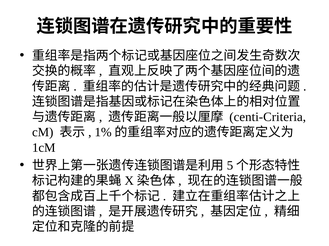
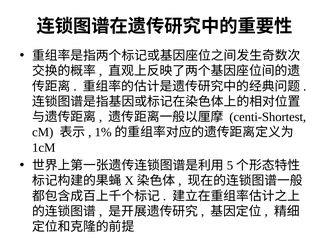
centi-Criteria: centi-Criteria -> centi-Shortest (268, 117)
